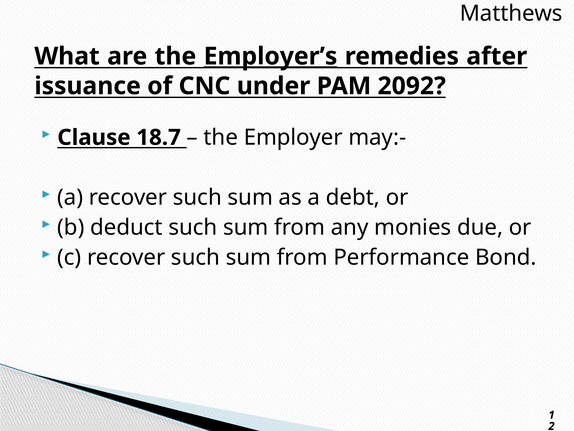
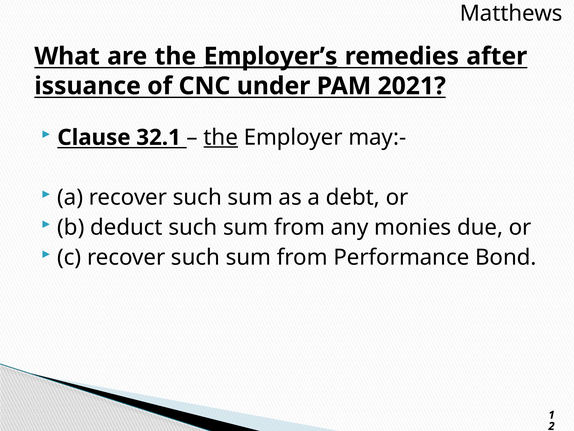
2092: 2092 -> 2021 (412, 86)
18.7: 18.7 -> 32.1 (159, 137)
the underline: none -> present (221, 137)
